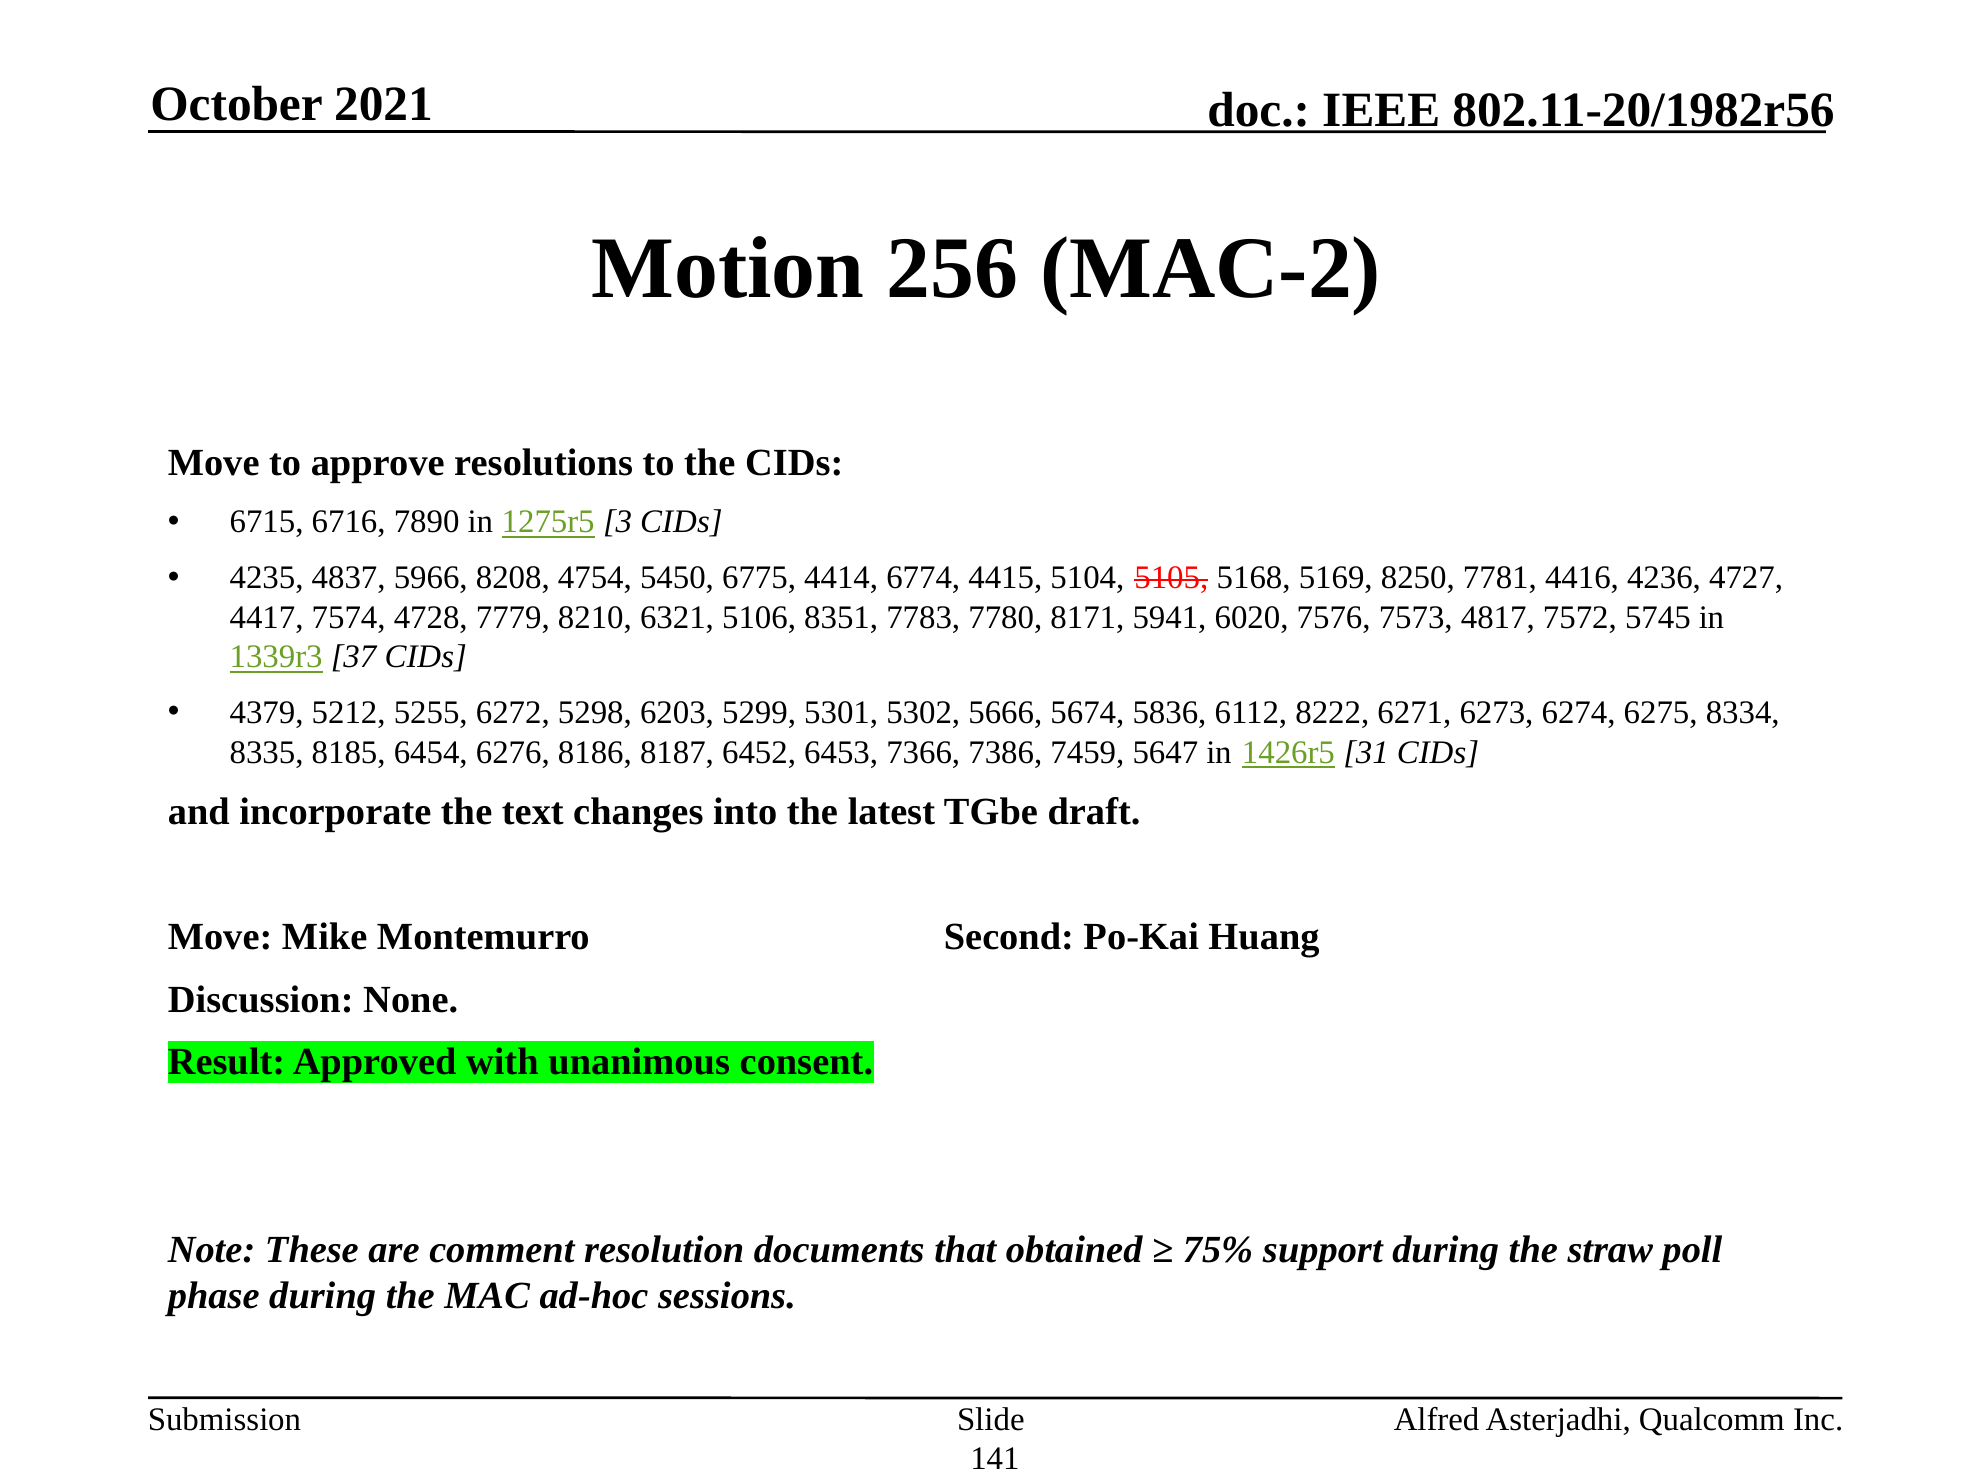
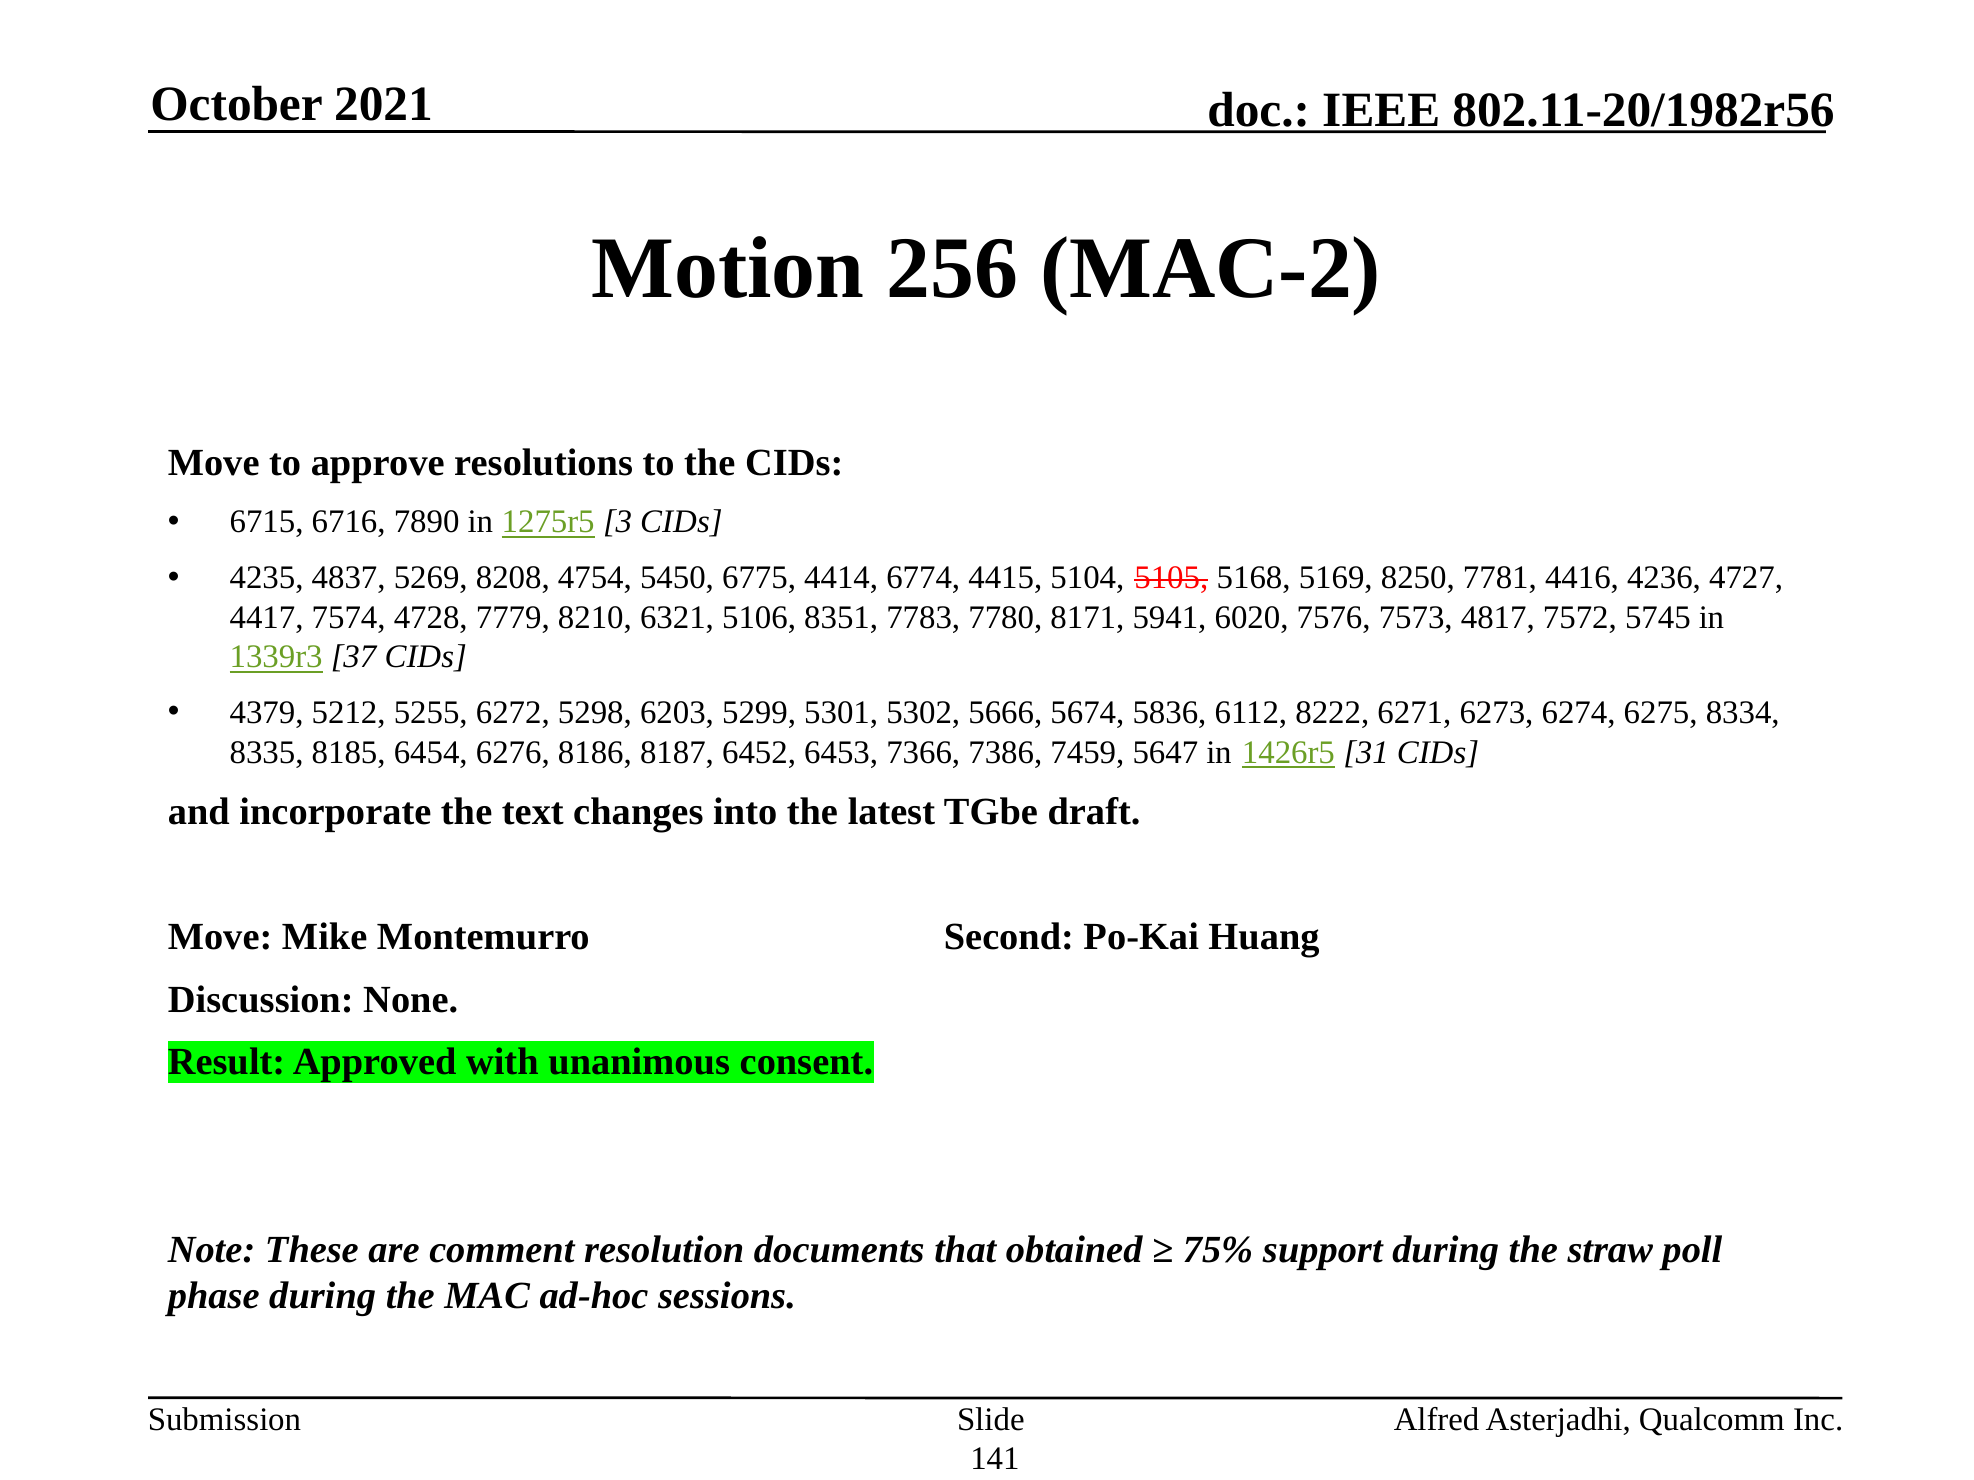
5966: 5966 -> 5269 (431, 578)
